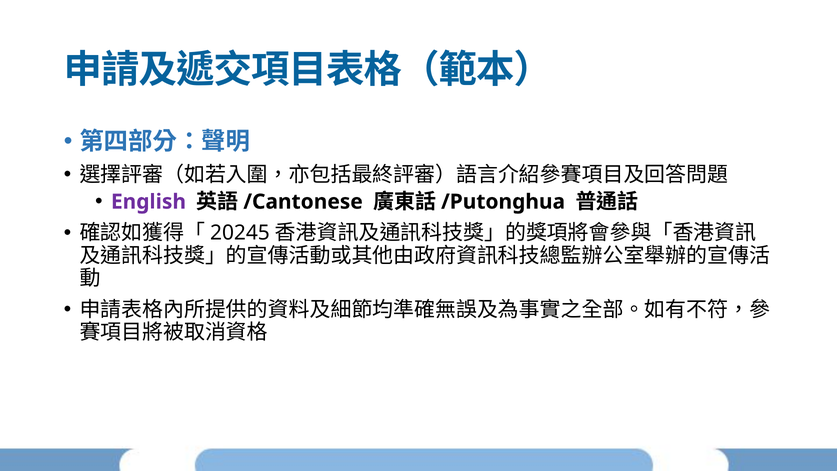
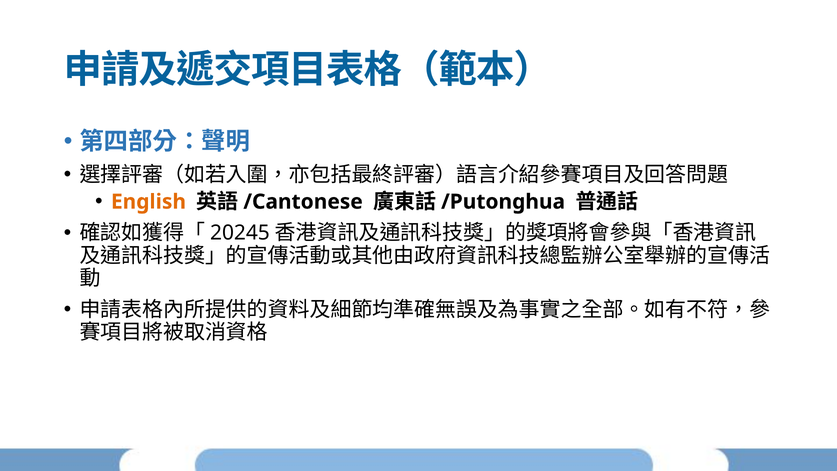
English colour: purple -> orange (148, 202)
